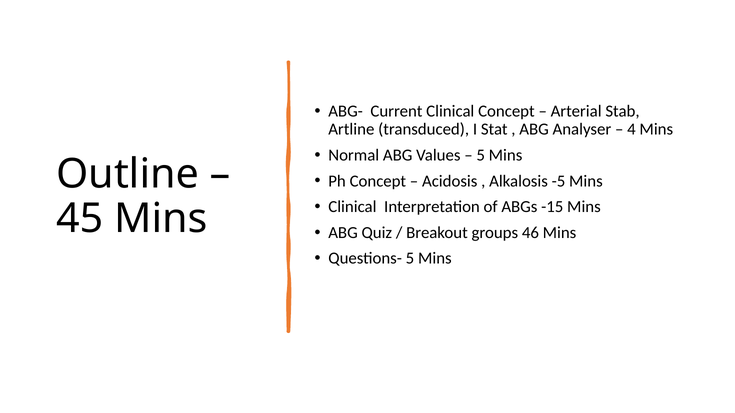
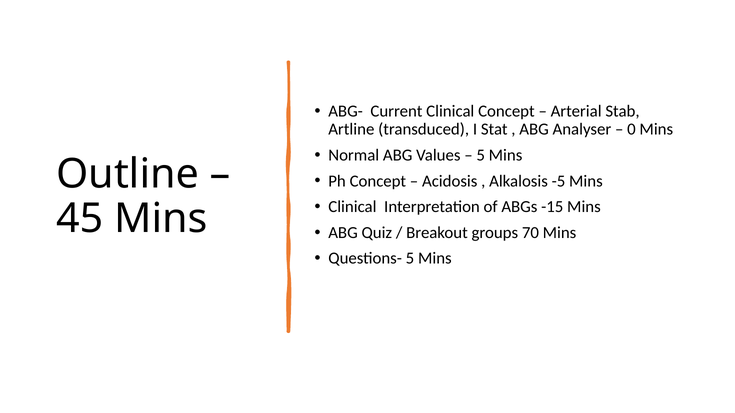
4: 4 -> 0 (631, 130)
46: 46 -> 70 (530, 233)
